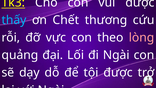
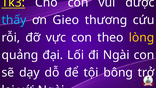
Chết: Chết -> Gieo (66, 20)
lòng colour: pink -> yellow (142, 37)
tội được: được -> bông (118, 72)
